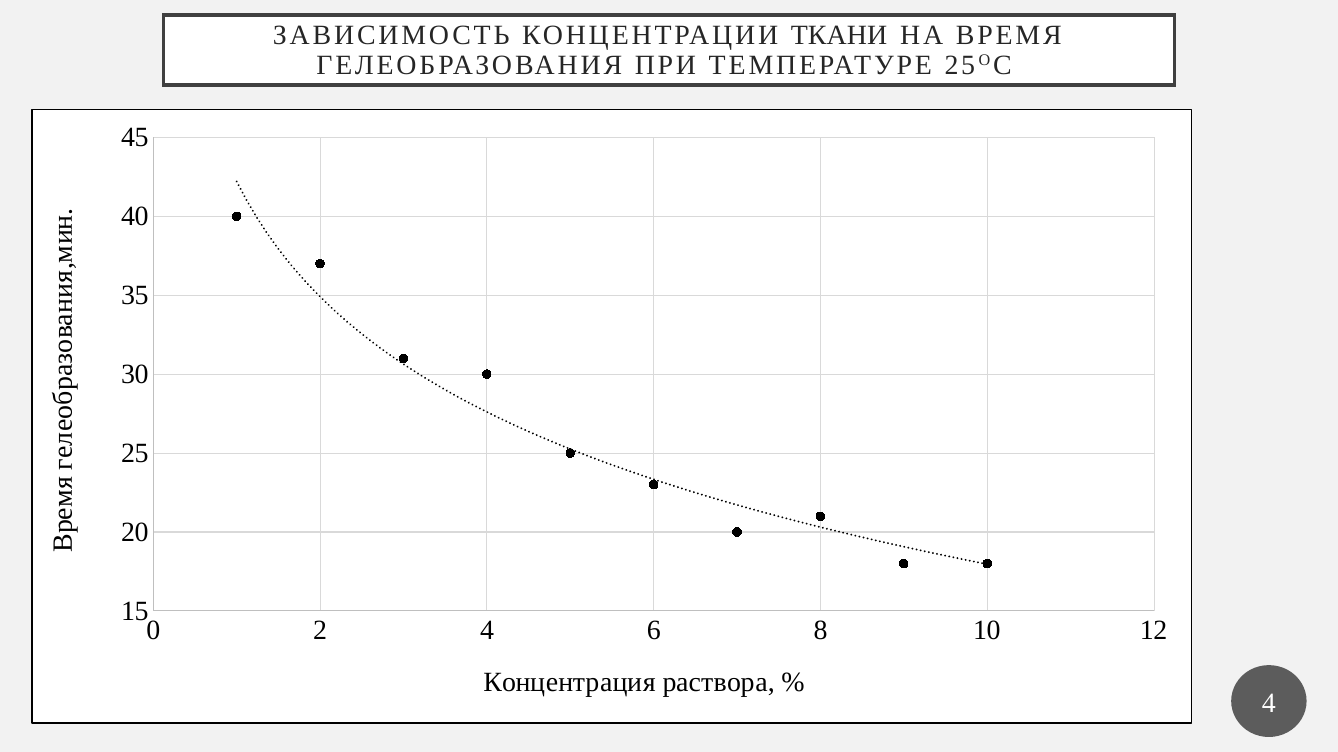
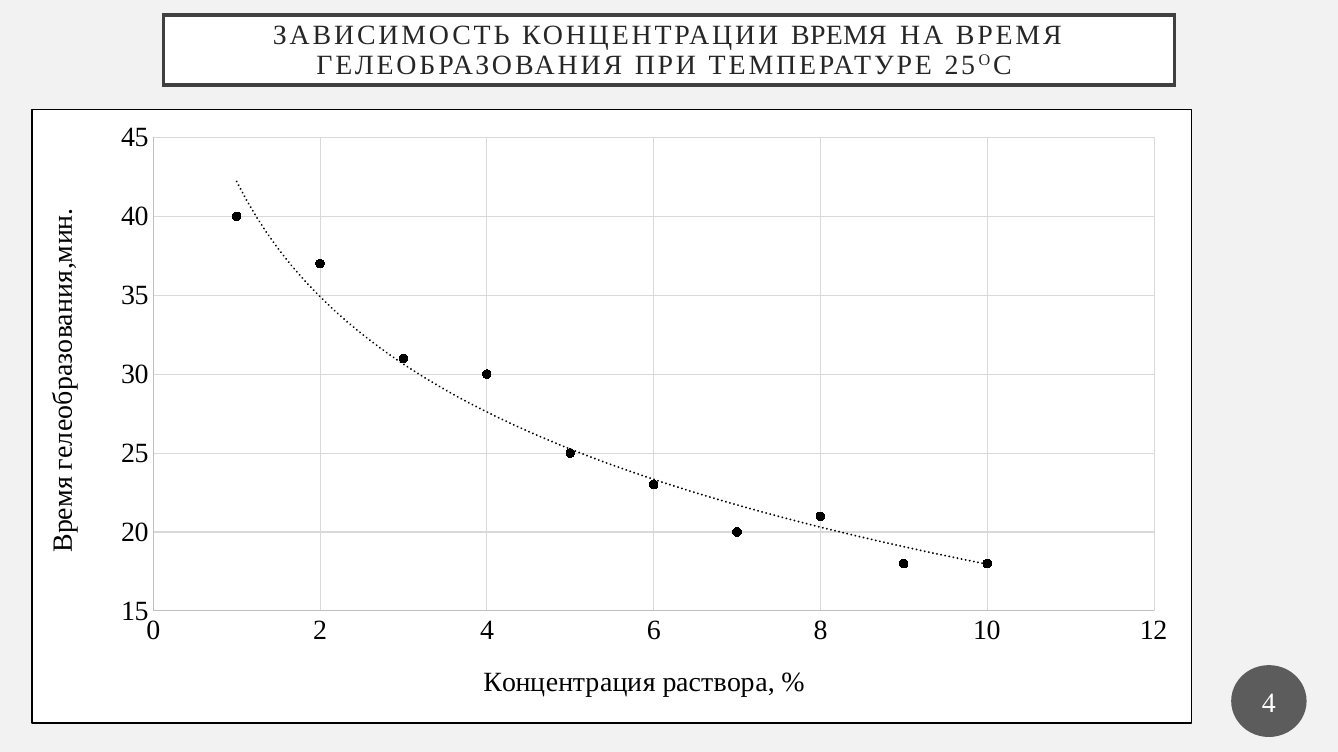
КОНЦЕНТРАЦИИ ТКАНИ: ТКАНИ -> ВРЕМЯ (839, 35)
